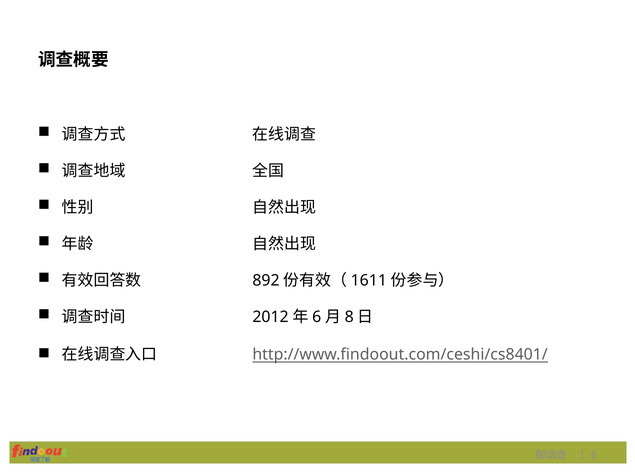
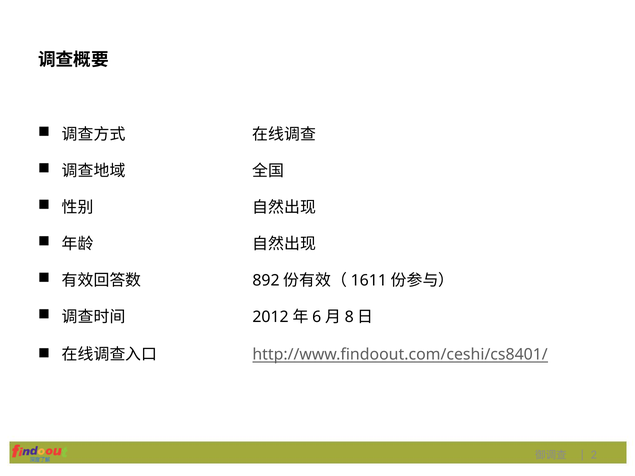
6: 6 -> 2 (594, 455)
